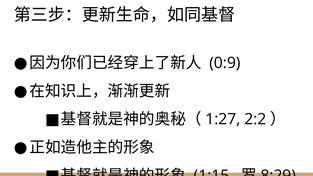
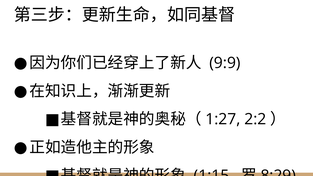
0:9: 0:9 -> 9:9 (225, 63)
